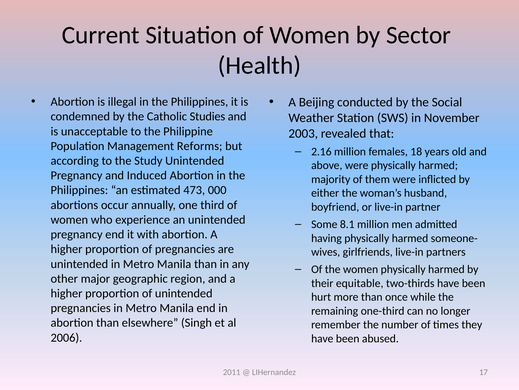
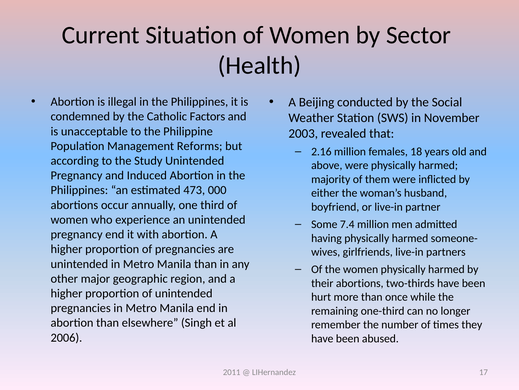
Studies: Studies -> Factors (207, 116)
8.1: 8.1 -> 7.4 (347, 224)
their equitable: equitable -> abortions (360, 283)
